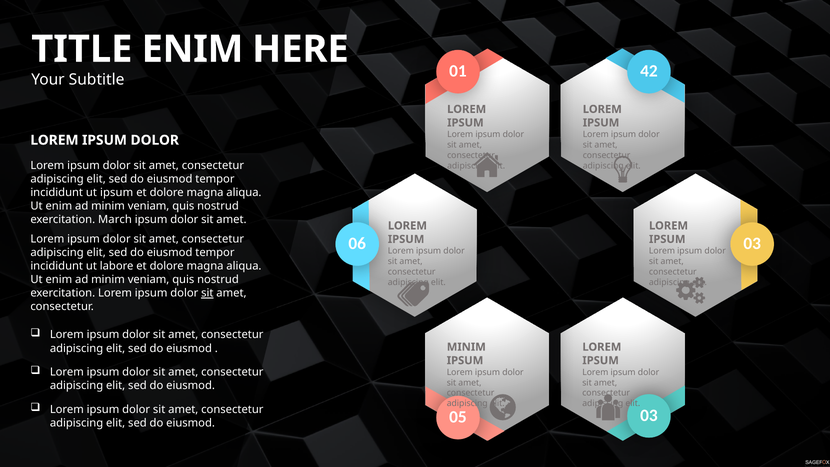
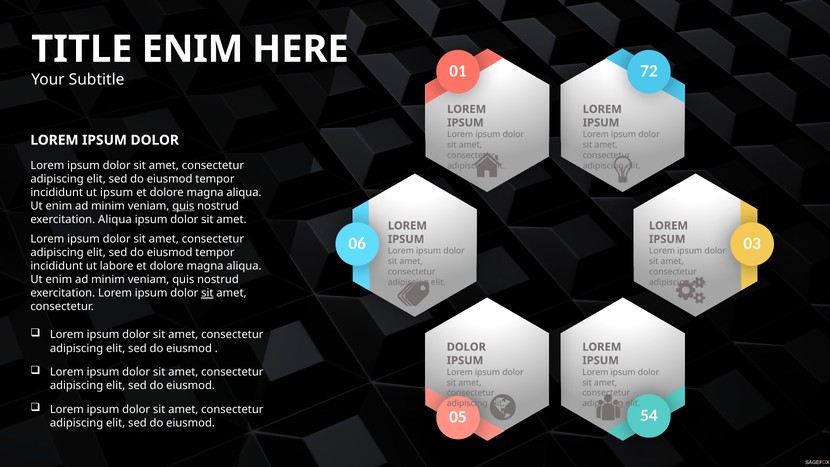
42: 42 -> 72 (649, 71)
quis underline: none -> present (183, 206)
exercitation March: March -> Aliqua (115, 219)
MINIM: MINIM -> DOLOR (466, 347)
05 03: 03 -> 54 (649, 415)
